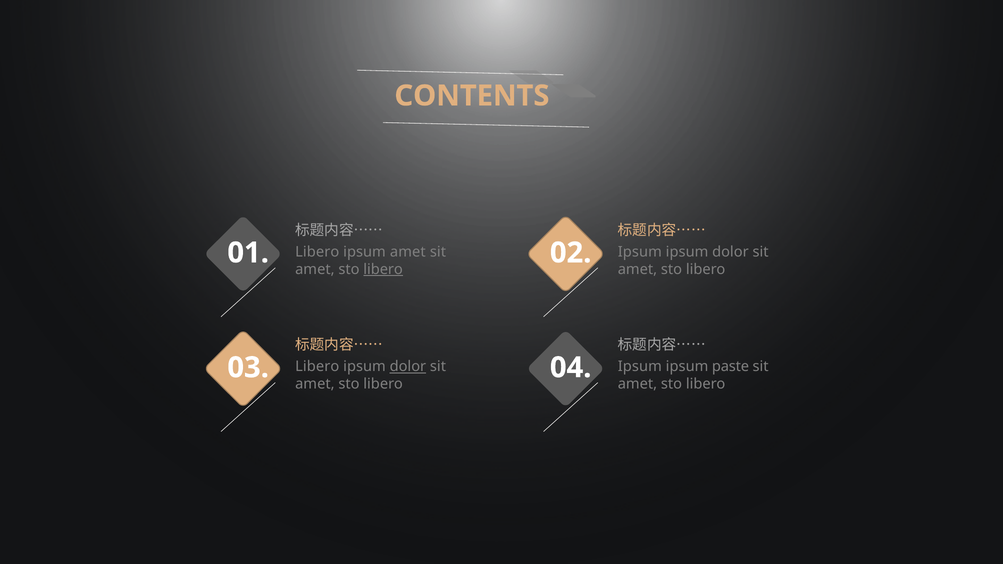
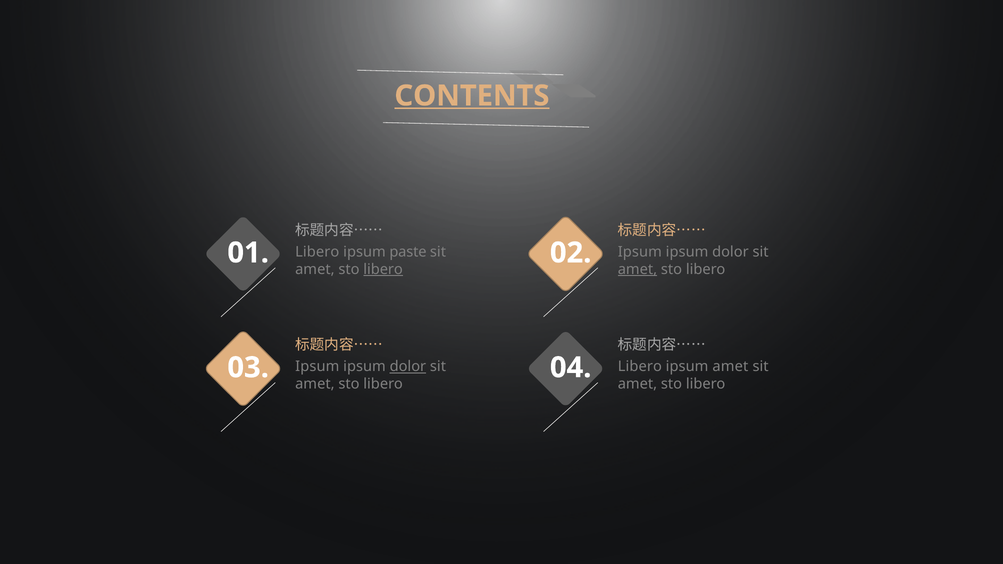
CONTENTS underline: none -> present (472, 96)
ipsum amet: amet -> paste (408, 252)
amet underline: none -> present (637, 269)
Libero: Libero -> Ipsum (317, 367)
Ipsum: Ipsum -> Libero (640, 367)
ipsum paste: paste -> amet (730, 367)
